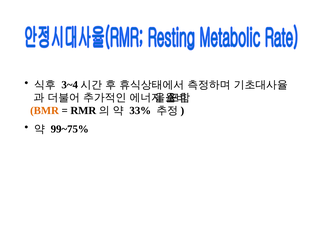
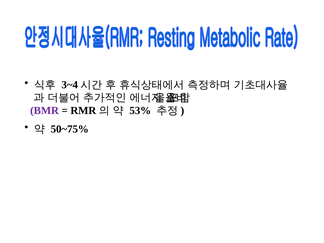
BMR colour: orange -> purple (45, 111)
33%: 33% -> 53% (140, 111)
99~75%: 99~75% -> 50~75% (70, 129)
